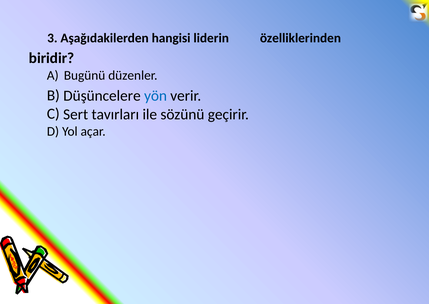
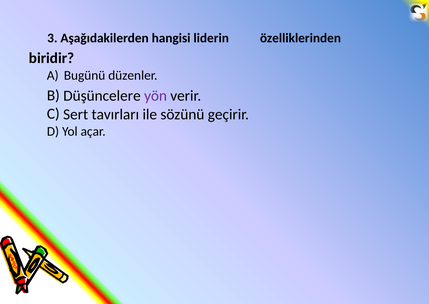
yön colour: blue -> purple (156, 96)
